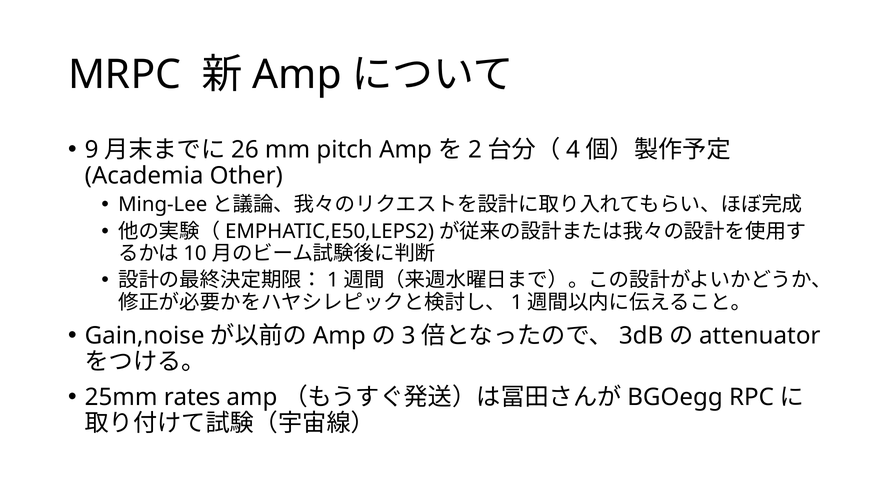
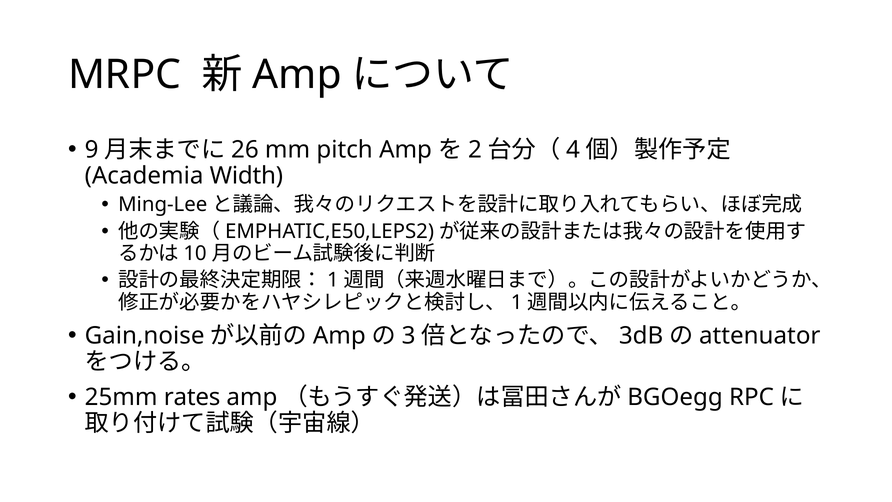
Other: Other -> Width (246, 176)
